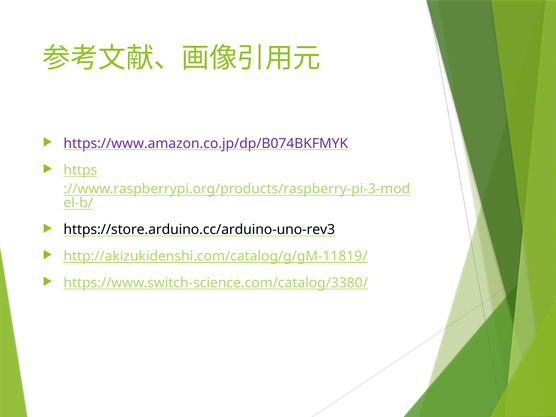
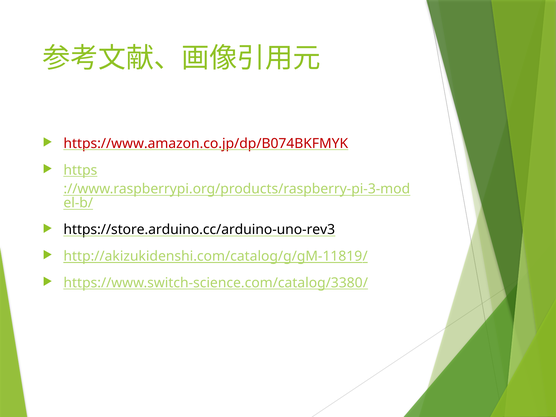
https://www.amazon.co.jp/dp/B074BKFMYK colour: purple -> red (206, 143)
